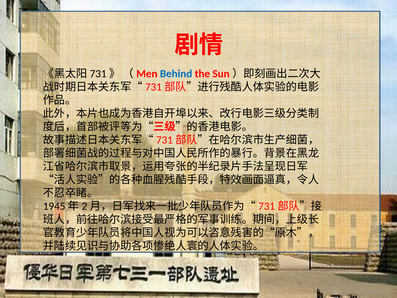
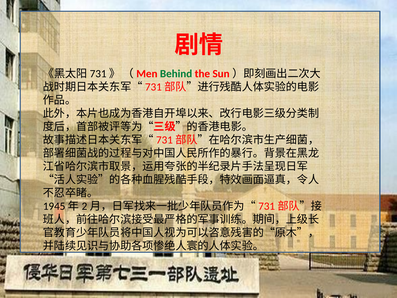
Behind colour: blue -> green (176, 74)
